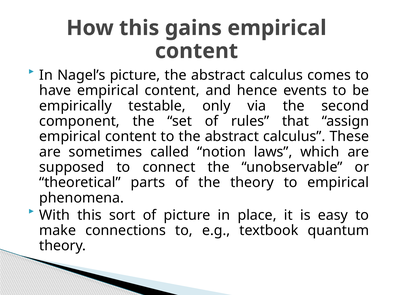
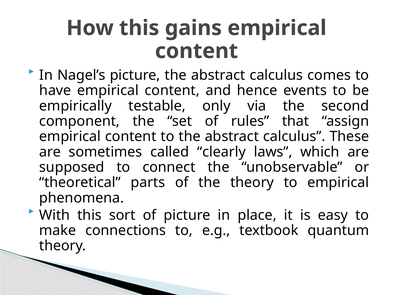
notion: notion -> clearly (221, 152)
